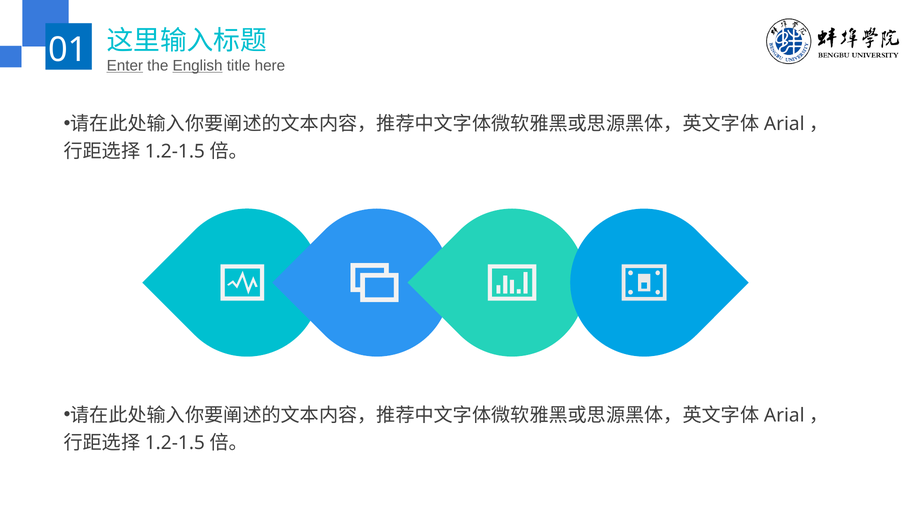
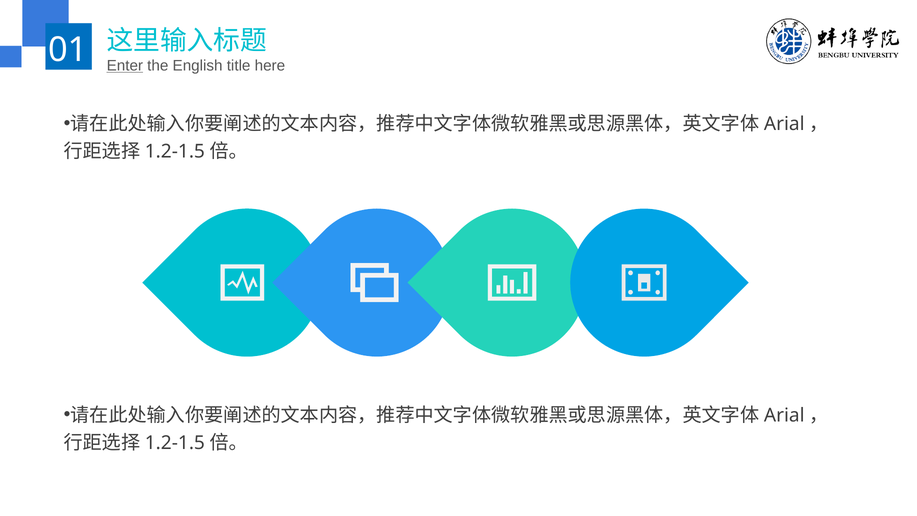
English underline: present -> none (198, 66)
